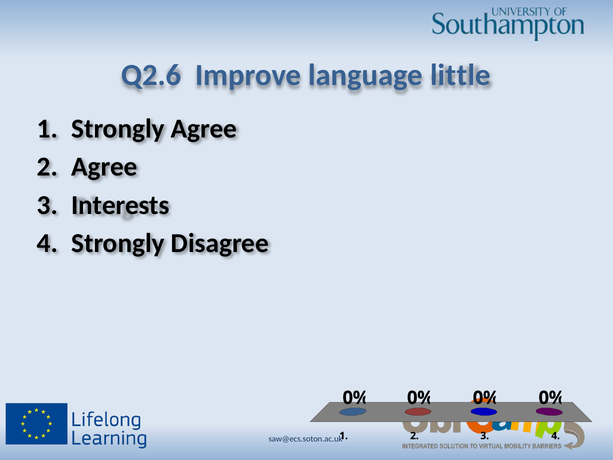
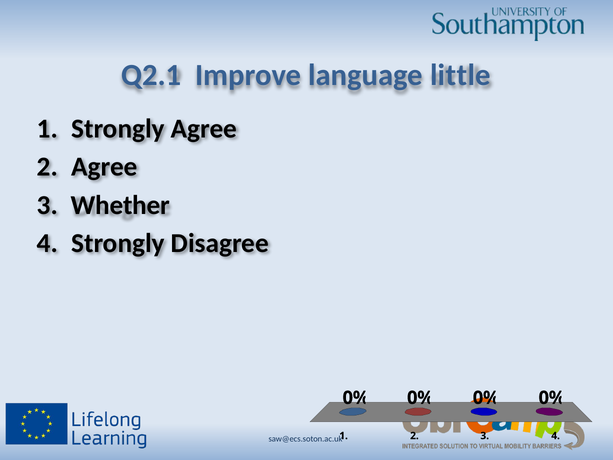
Q2.6: Q2.6 -> Q2.1 (151, 75)
Interests: Interests -> Whether (120, 205)
